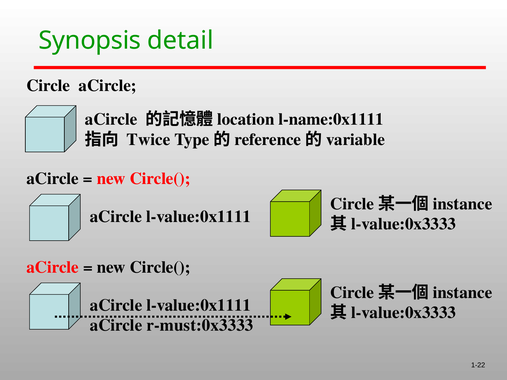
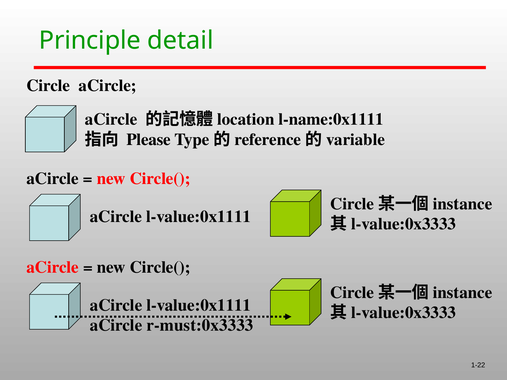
Synopsis: Synopsis -> Principle (90, 41)
Twice: Twice -> Please (149, 140)
